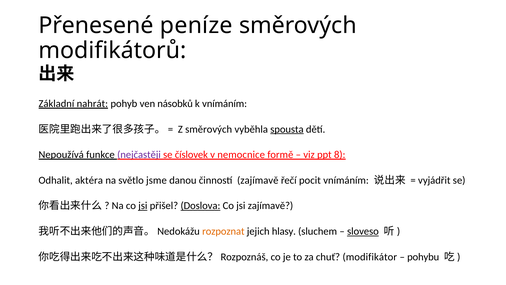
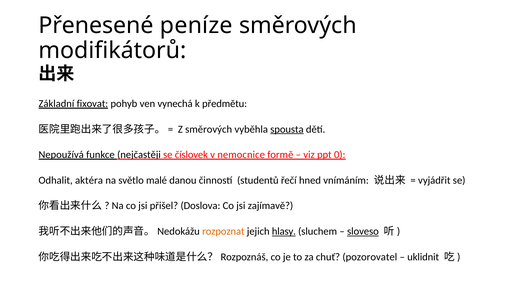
nahrát: nahrát -> fixovat (92, 103)
násobků: násobků -> vynechá (175, 103)
k vnímáním: vnímáním -> předmětu (225, 103)
nejčastěji colour: purple -> black (139, 155)
8: 8 -> 0 (340, 155)
jsme: jsme -> malé (157, 180)
činností zajímavě: zajímavě -> studentů (258, 180)
pocit: pocit -> hned (310, 180)
jsi underline: present -> none (143, 206)
Doslova underline: present -> none (200, 206)
hlasy underline: none -> present (284, 231)
modifikátor: modifikátor -> pozorovatel (370, 257)
pohybu: pohybu -> uklidnit (423, 257)
